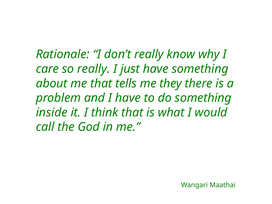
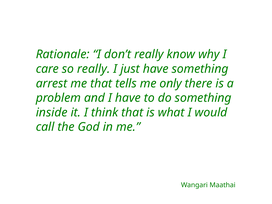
about: about -> arrest (52, 83)
they: they -> only (171, 83)
